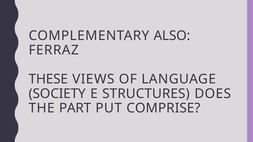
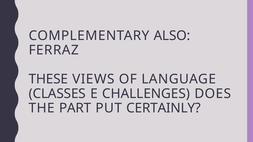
SOCIETY: SOCIETY -> CLASSES (57, 94)
STRUCTURES: STRUCTURES -> CHALLENGES (146, 94)
COMPRISE: COMPRISE -> CERTAINLY (164, 108)
